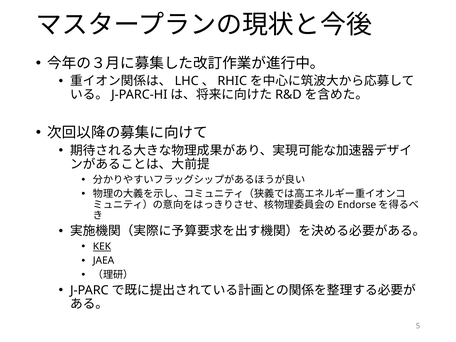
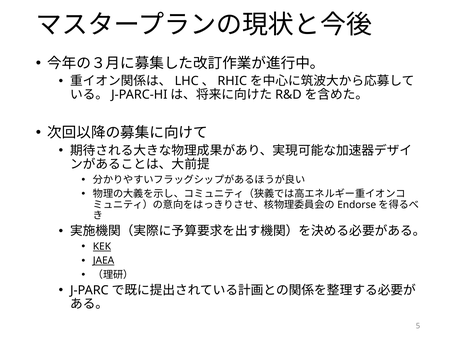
JAEA underline: none -> present (104, 261)
